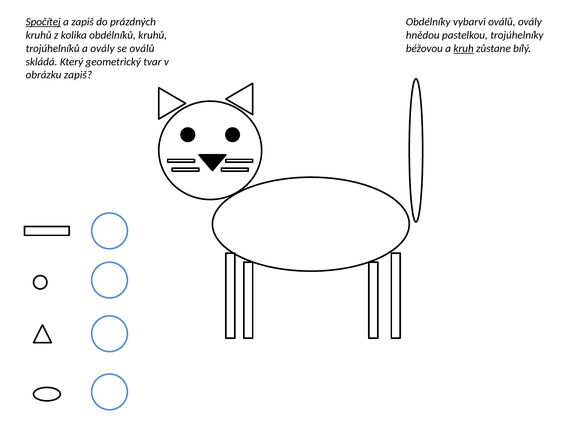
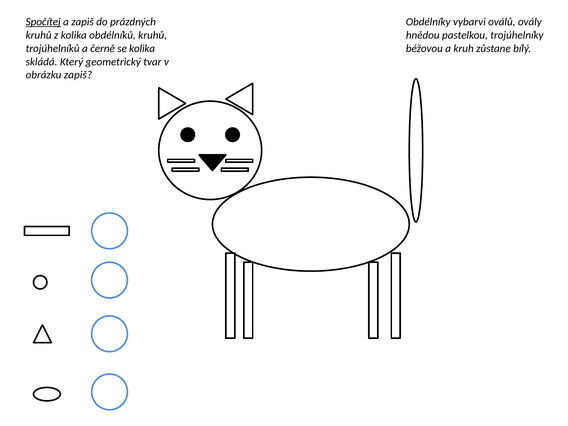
a ovály: ovály -> černě (103, 48)
se oválů: oválů -> kolika (142, 48)
kruh underline: present -> none (464, 48)
